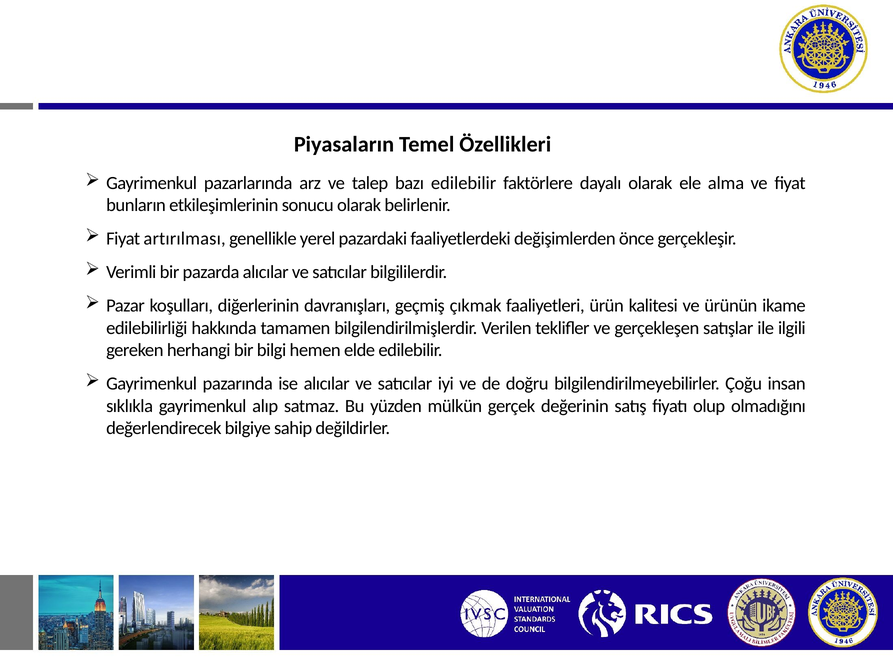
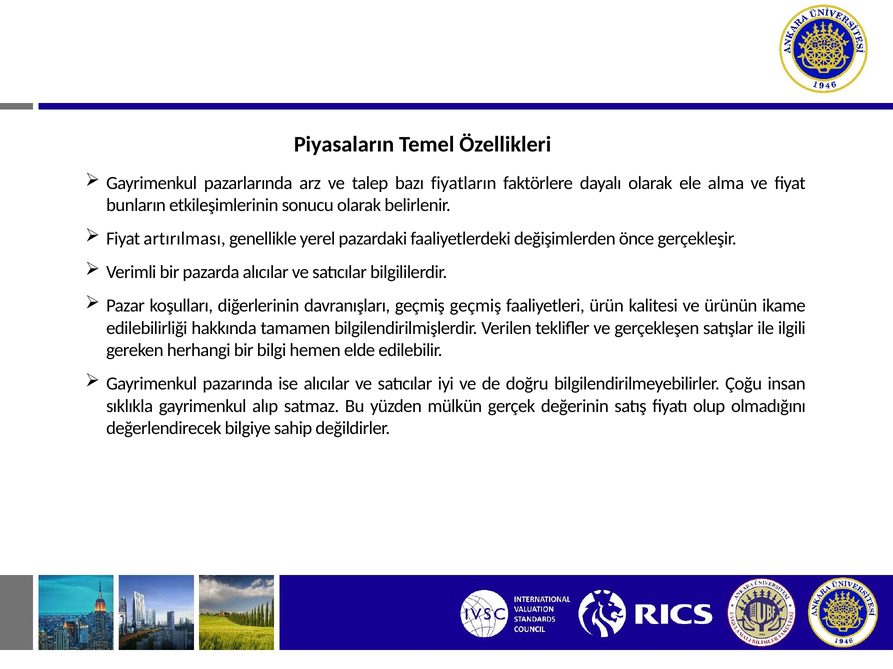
bazı edilebilir: edilebilir -> fiyatların (464, 183)
geçmiş çıkmak: çıkmak -> geçmiş (476, 306)
